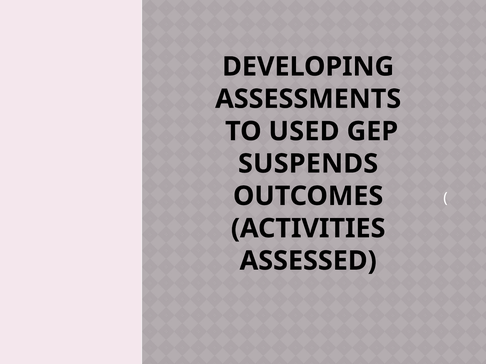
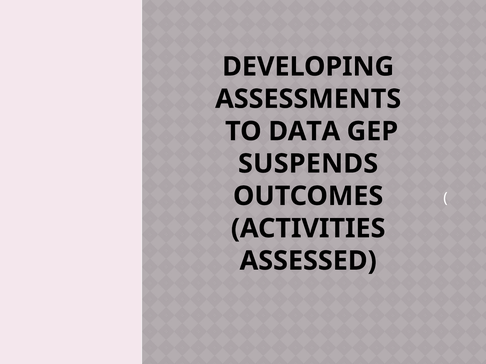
USED: USED -> DATA (304, 132)
